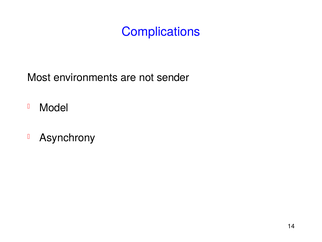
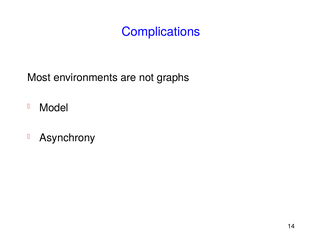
sender: sender -> graphs (173, 77)
